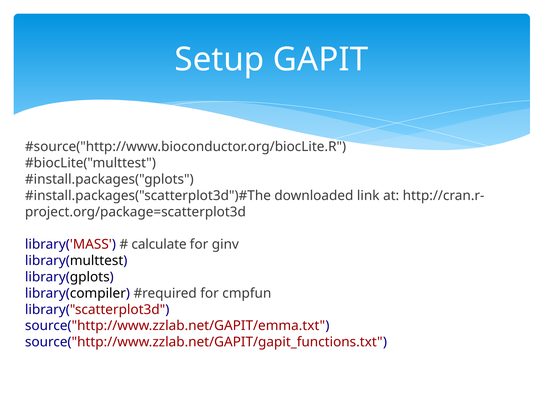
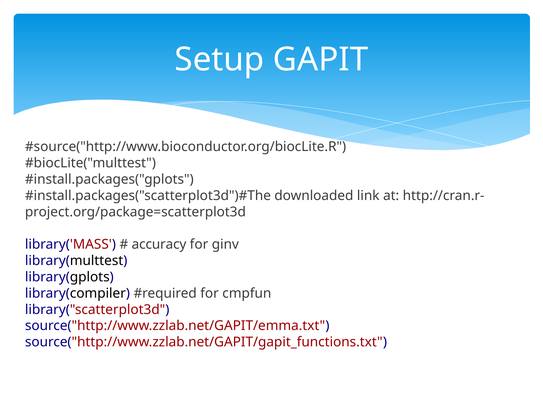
calculate: calculate -> accuracy (159, 245)
